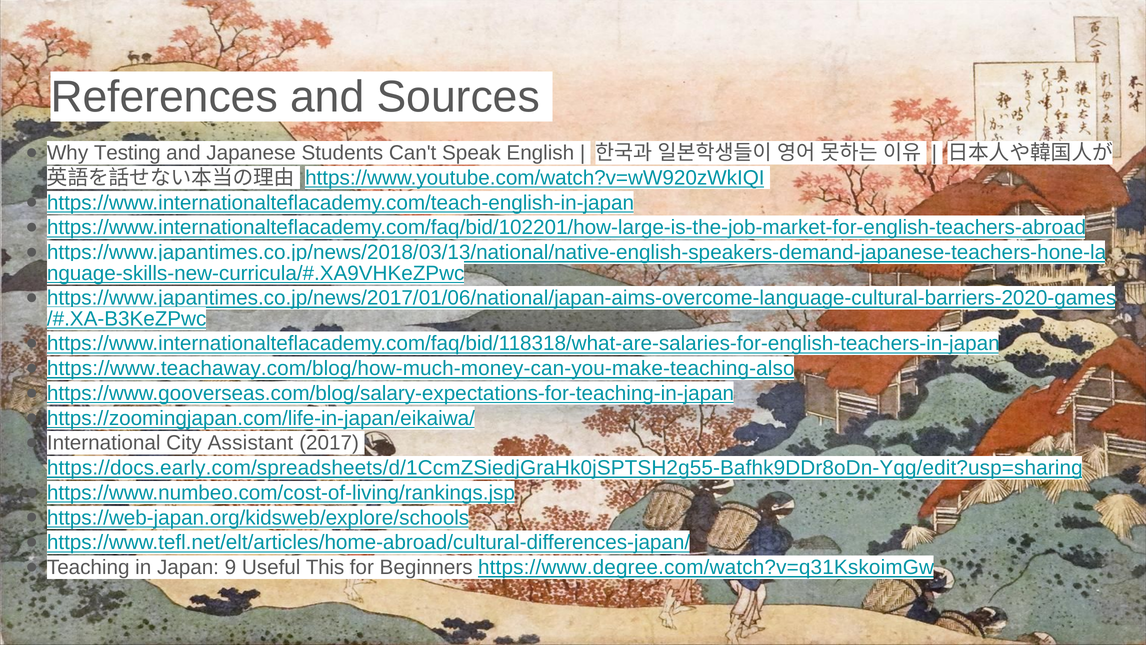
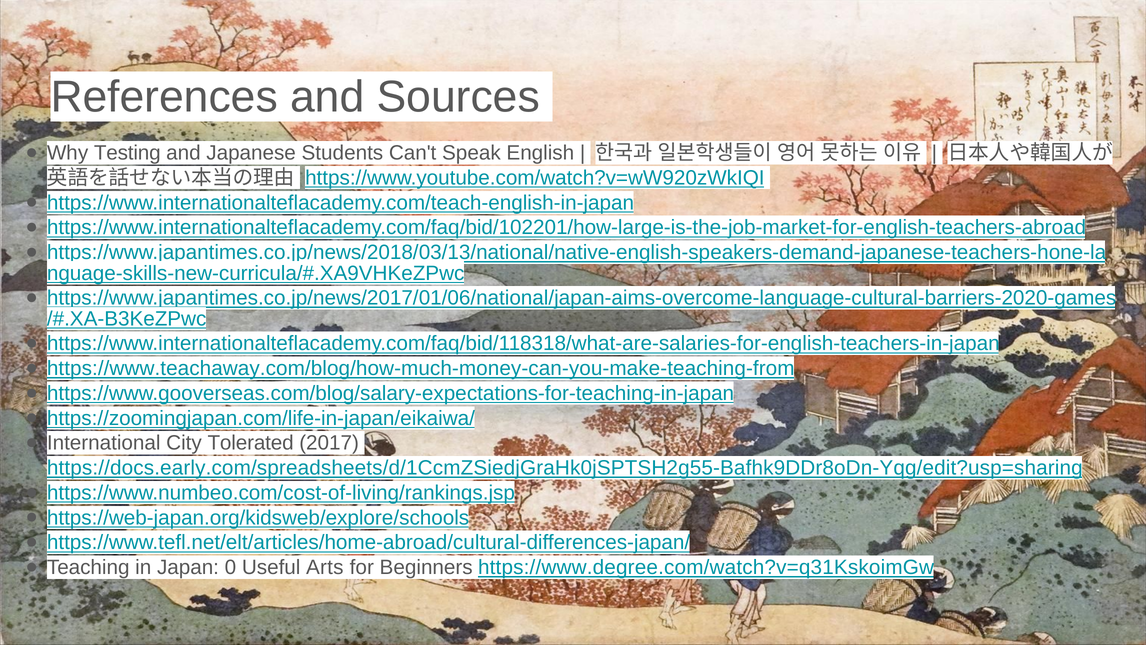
https://www.teachaway.com/blog/how-much-money-can-you-make-teaching-also: https://www.teachaway.com/blog/how-much-money-can-you-make-teaching-also -> https://www.teachaway.com/blog/how-much-money-can-you-make-teaching-from (421, 368)
Assistant: Assistant -> Tolerated (251, 443)
9: 9 -> 0 (230, 567)
This: This -> Arts (325, 567)
